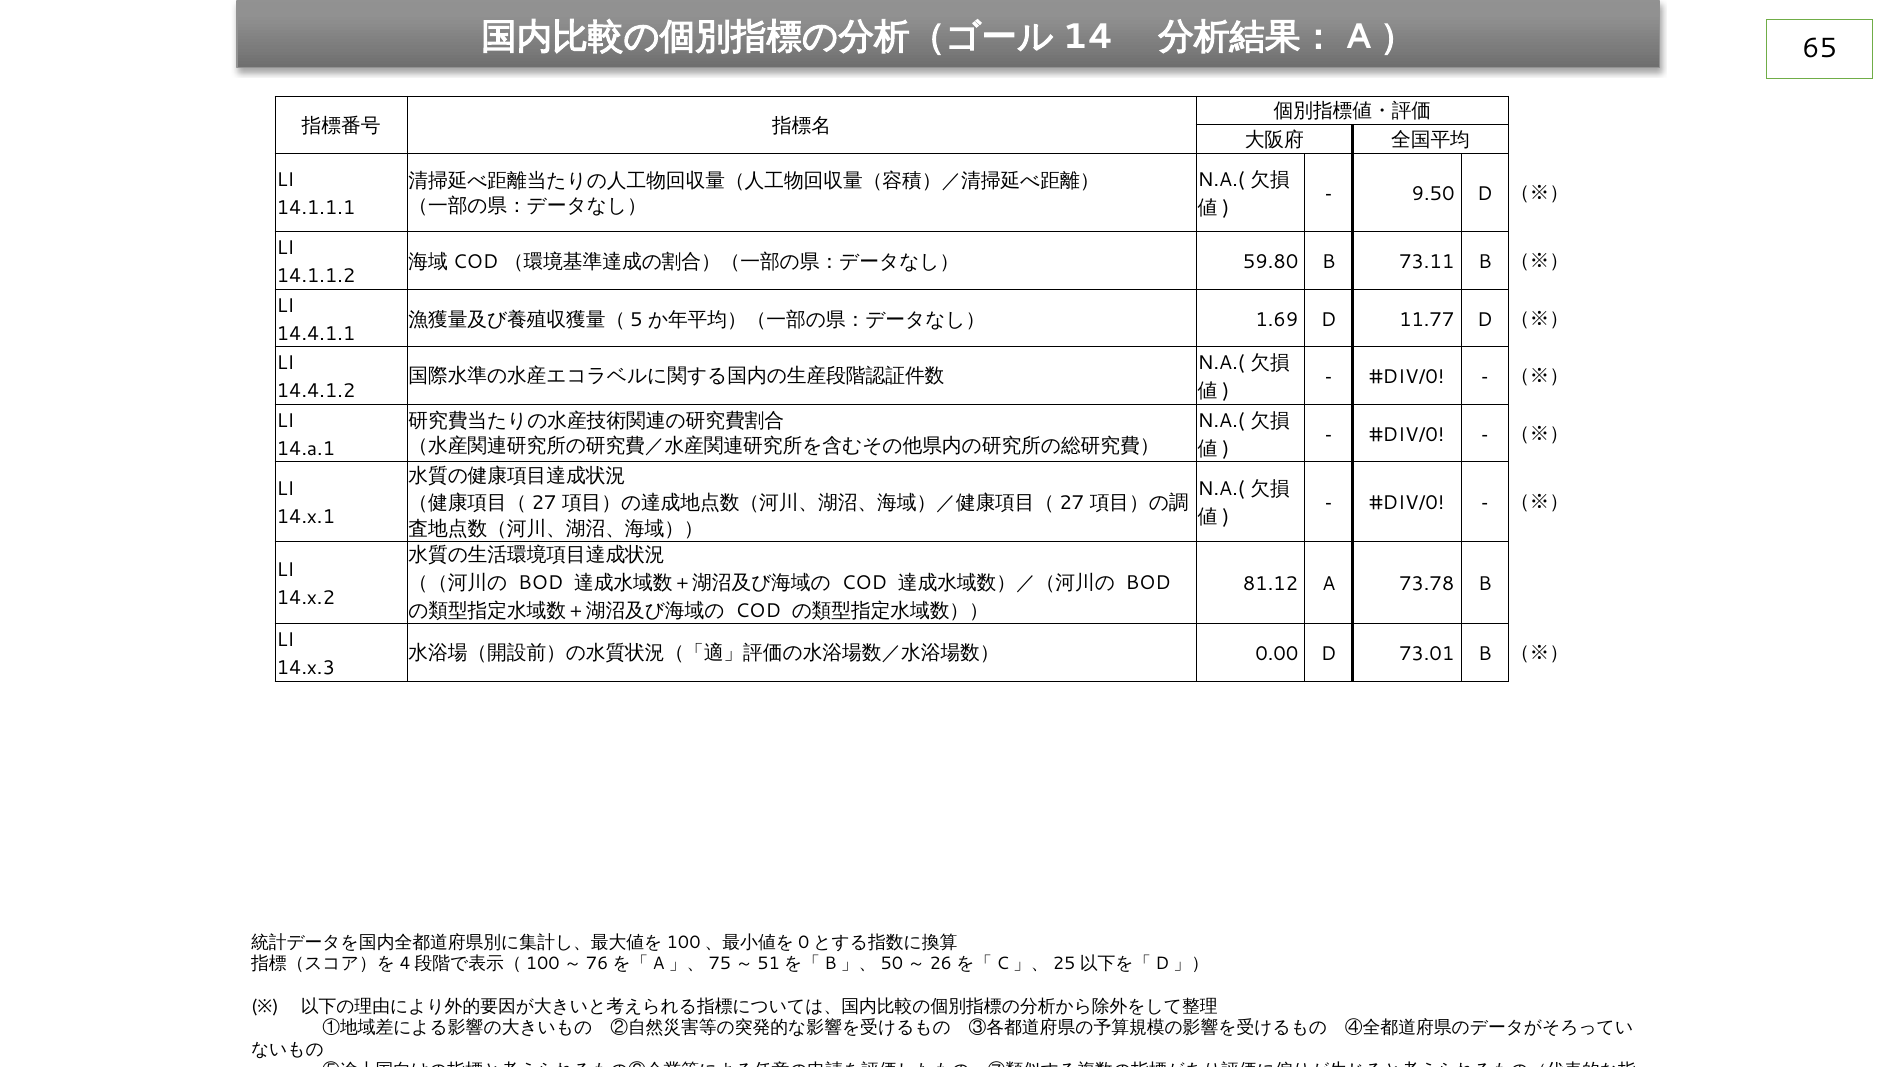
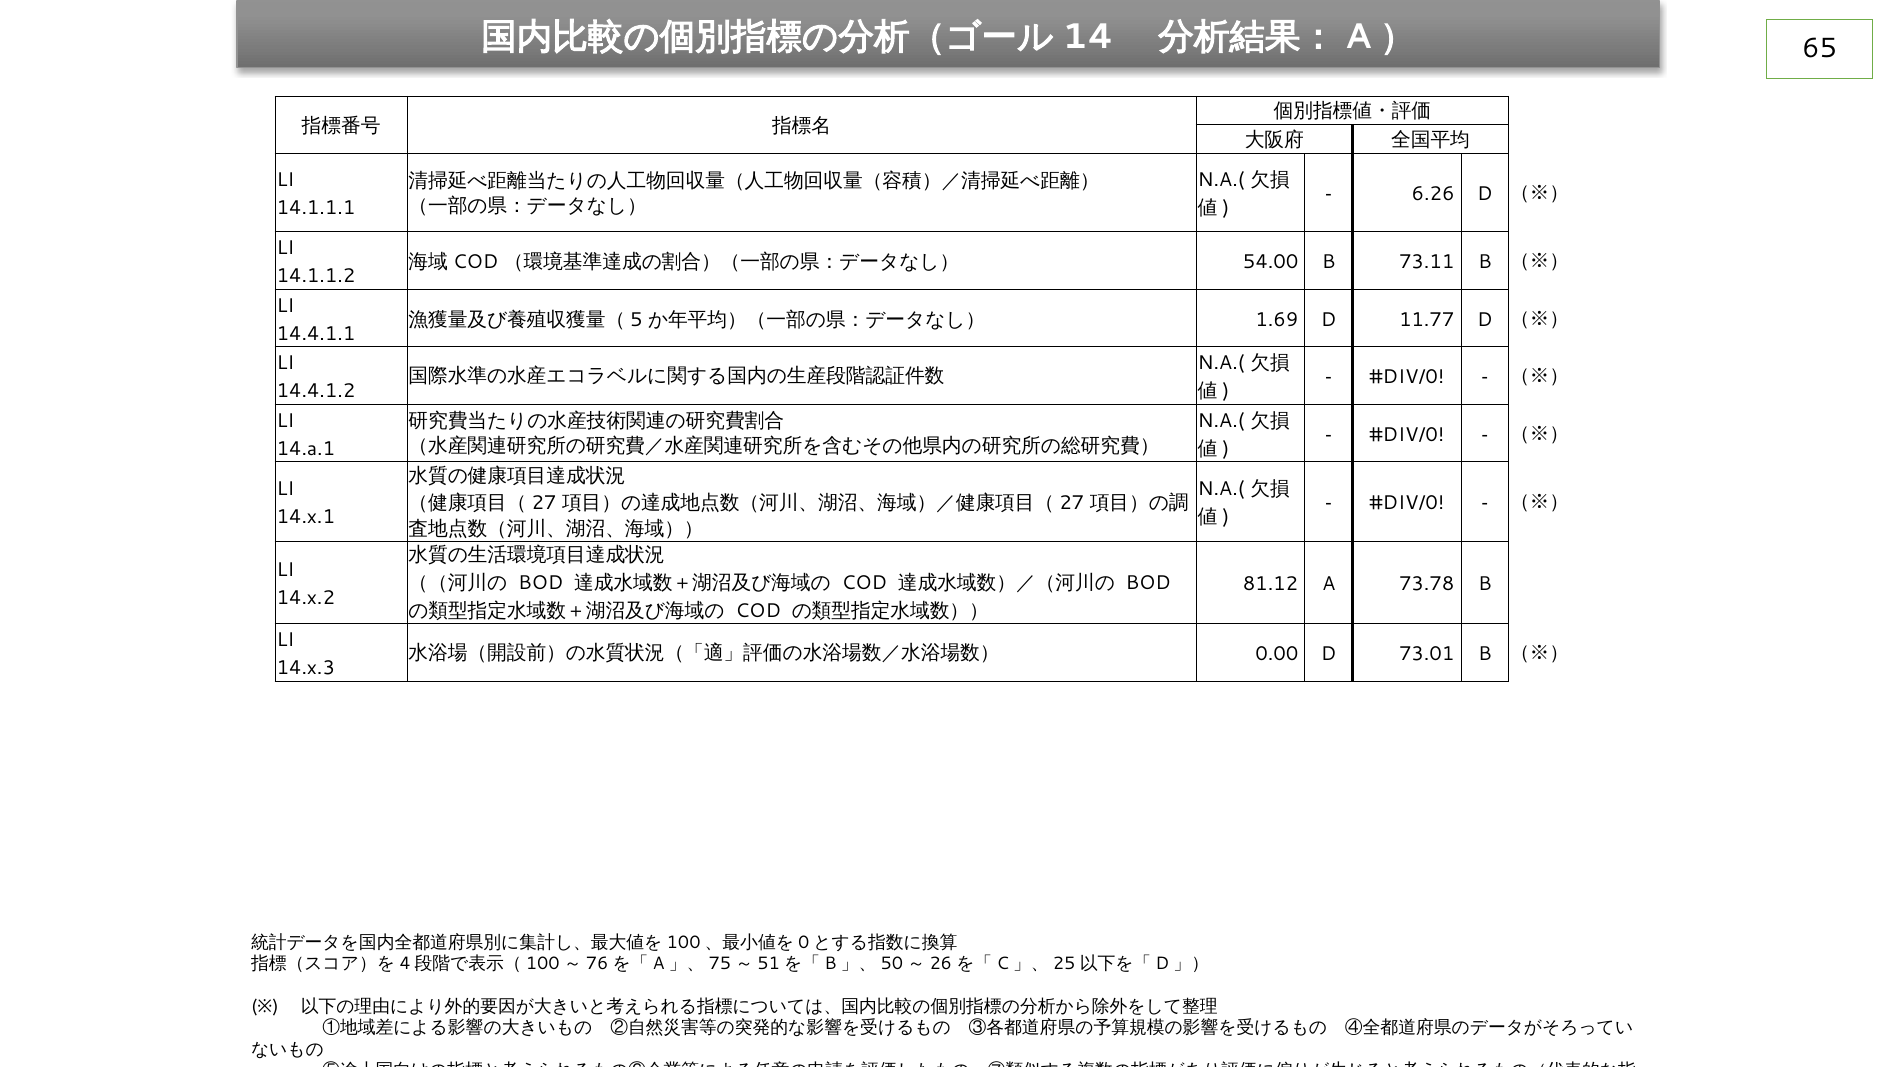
9.50: 9.50 -> 6.26 (1433, 194)
59.80: 59.80 -> 54.00 (1271, 262)
